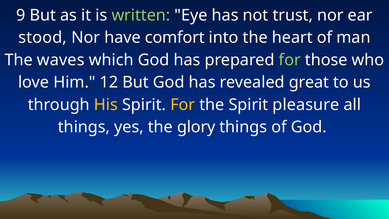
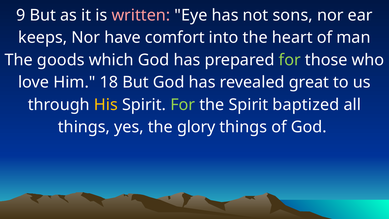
written colour: light green -> pink (141, 15)
trust: trust -> sons (293, 15)
stood: stood -> keeps (43, 38)
waves: waves -> goods (61, 60)
12: 12 -> 18 (109, 82)
For colour: yellow -> light green (183, 105)
pleasure: pleasure -> baptized (306, 105)
